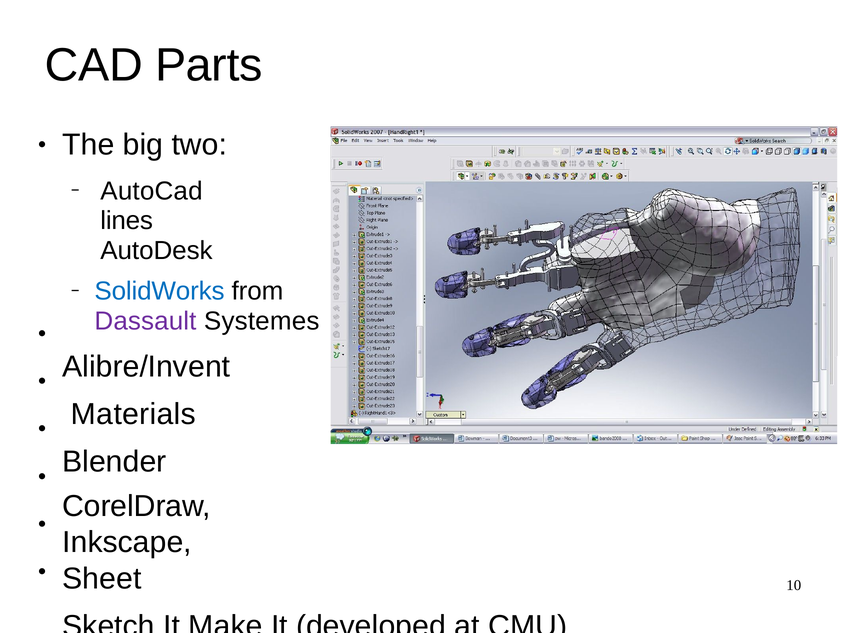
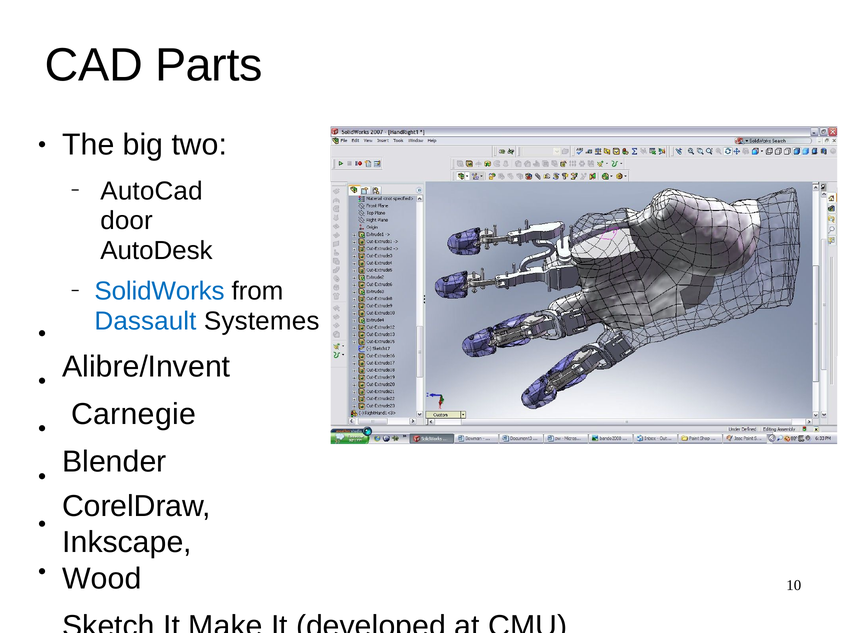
lines: lines -> door (127, 221)
Dassault colour: purple -> blue (145, 321)
Materials: Materials -> Carnegie (134, 414)
Sheet: Sheet -> Wood (102, 578)
